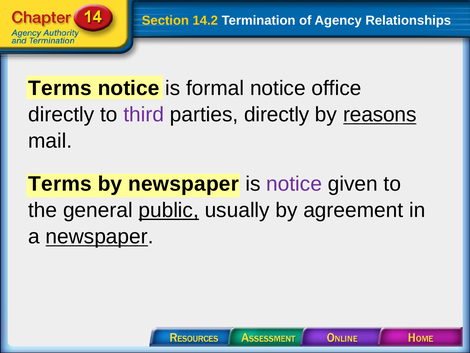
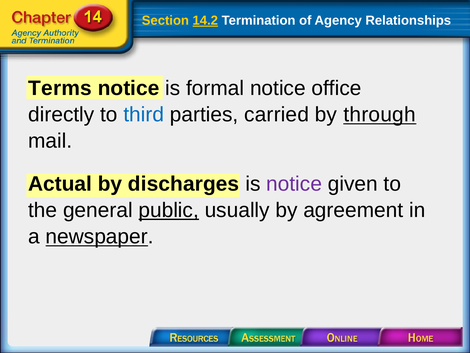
14.2 underline: none -> present (205, 20)
third colour: purple -> blue (144, 114)
parties directly: directly -> carried (277, 114)
reasons: reasons -> through (380, 114)
Terms: Terms -> Actual (60, 184)
by newspaper: newspaper -> discharges (184, 184)
